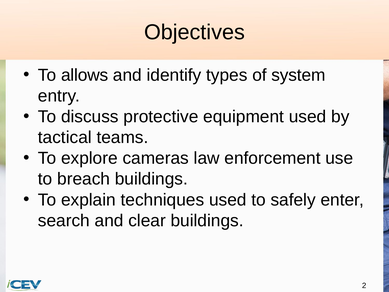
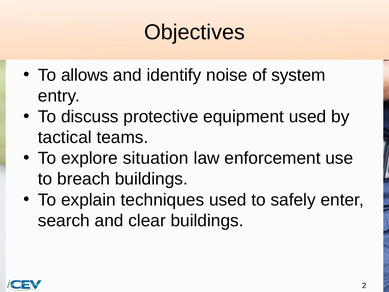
types: types -> noise (227, 75)
cameras: cameras -> situation (156, 158)
